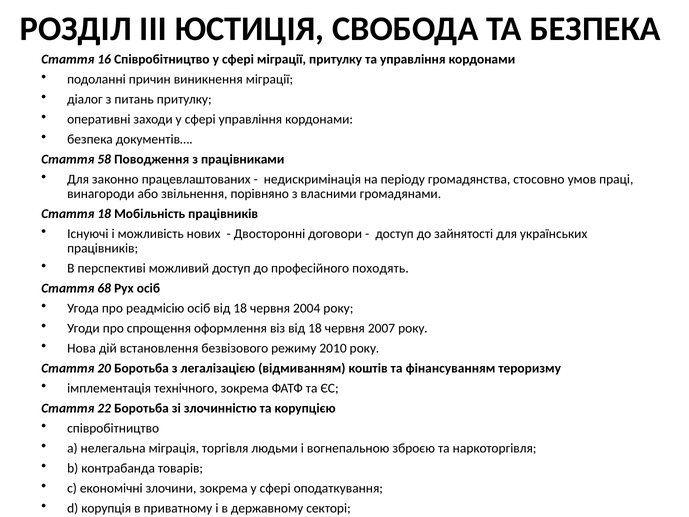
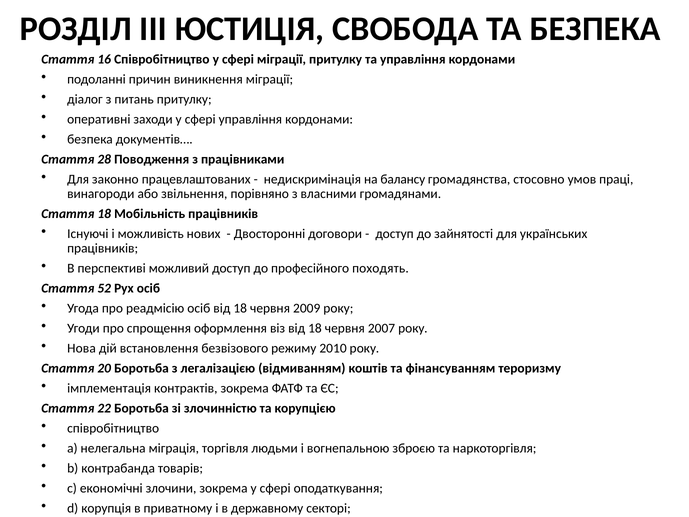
58: 58 -> 28 (104, 159)
періоду: періоду -> балансу (403, 179)
68: 68 -> 52 (104, 288)
2004: 2004 -> 2009 (307, 308)
технічного: технічного -> контрактів (186, 388)
